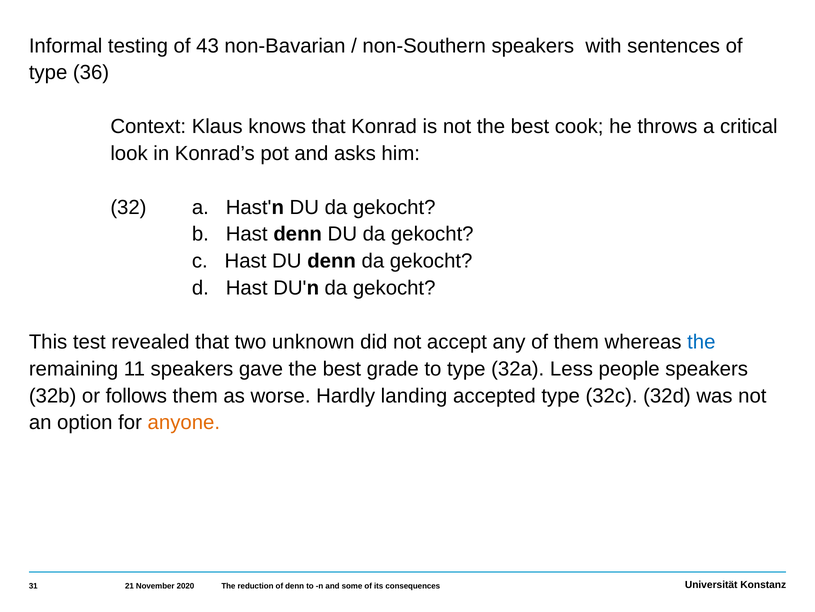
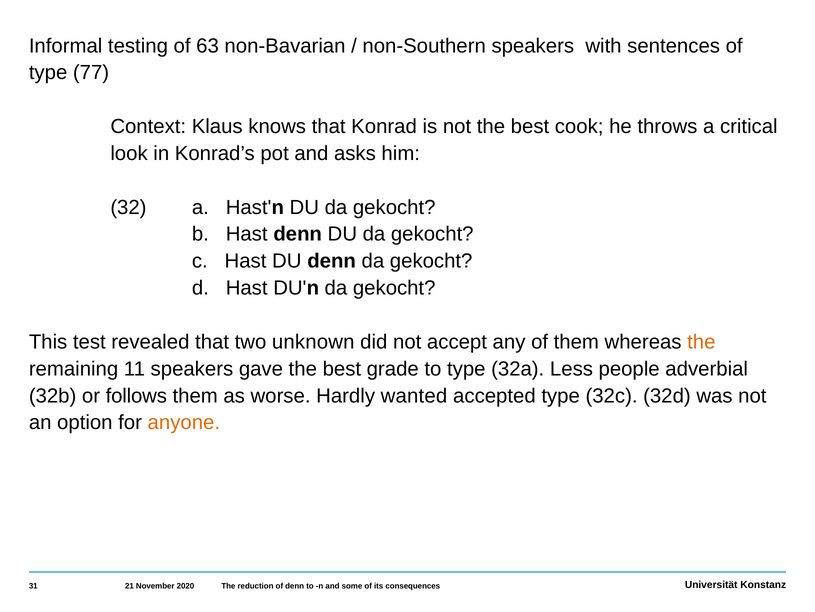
43: 43 -> 63 (207, 46)
36: 36 -> 77 (91, 73)
the colour: blue -> orange (701, 342)
people speakers: speakers -> adverbial (707, 368)
landing: landing -> wanted (414, 395)
